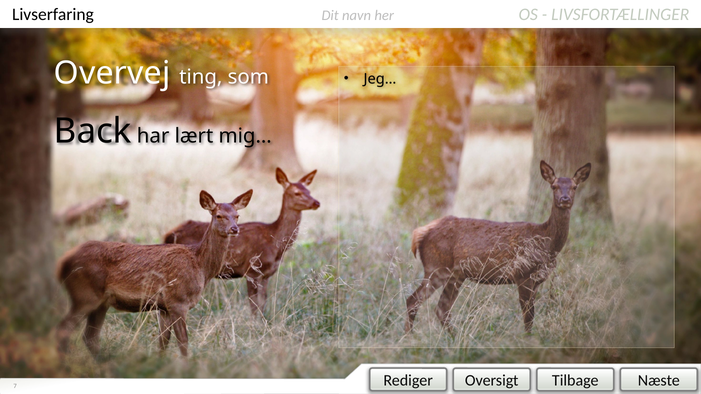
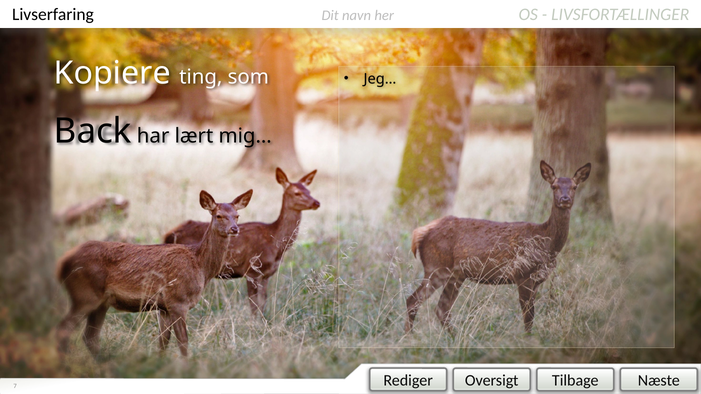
Overvej: Overvej -> Kopiere (112, 73)
